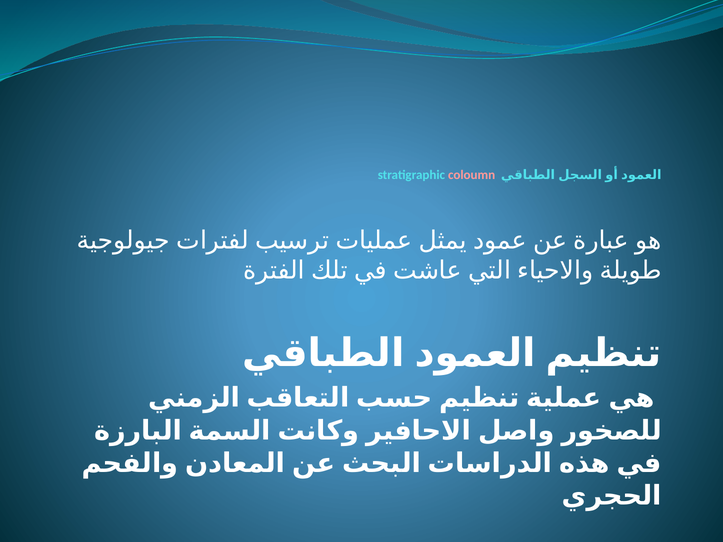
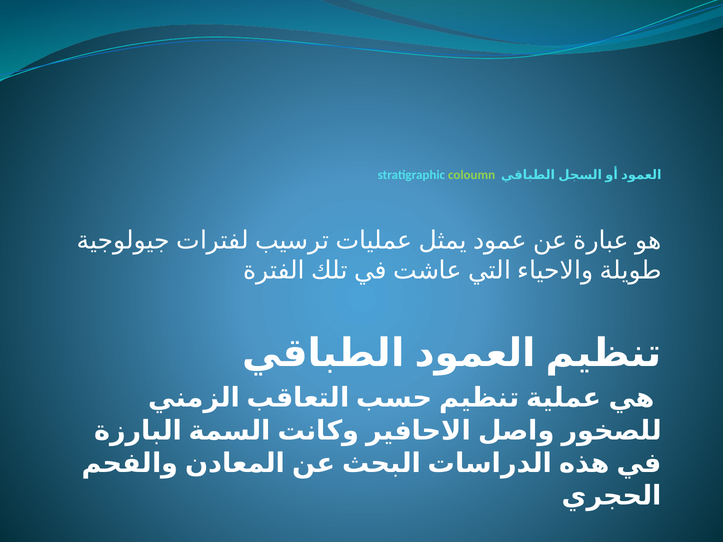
coloumn colour: pink -> light green (472, 175)
